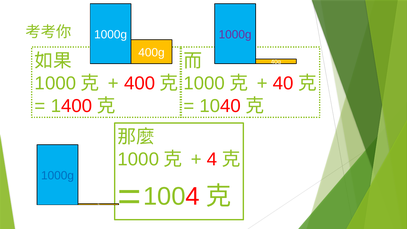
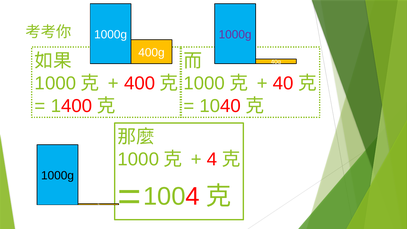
1000g colour: blue -> black (58, 176)
